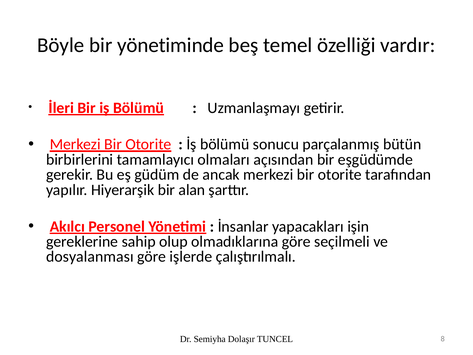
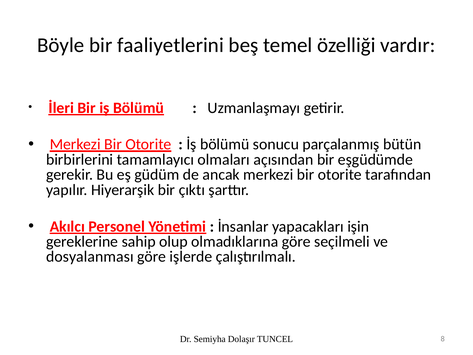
yönetiminde: yönetiminde -> faaliyetlerini (170, 45)
alan: alan -> çıktı (192, 190)
